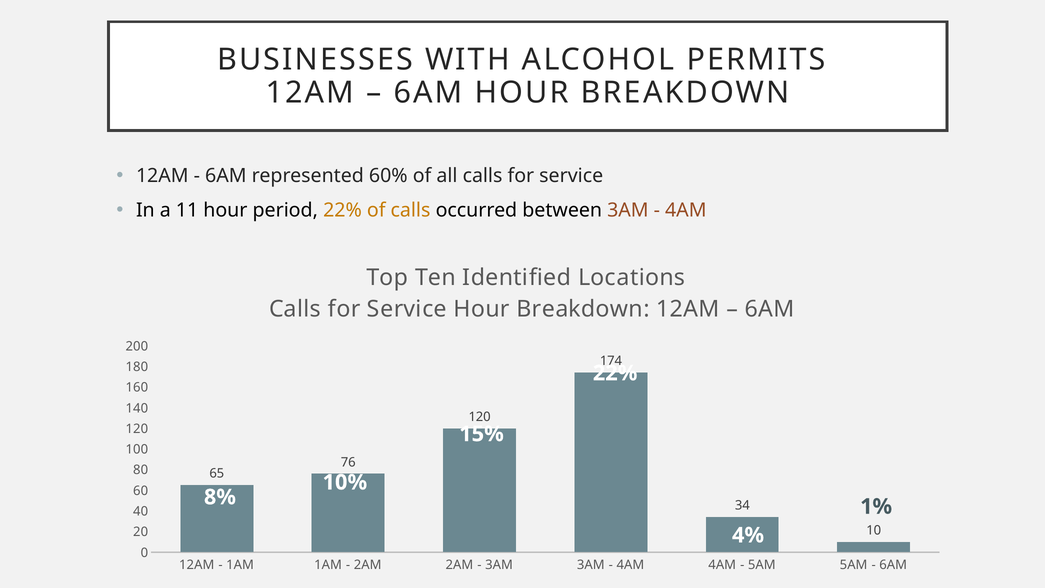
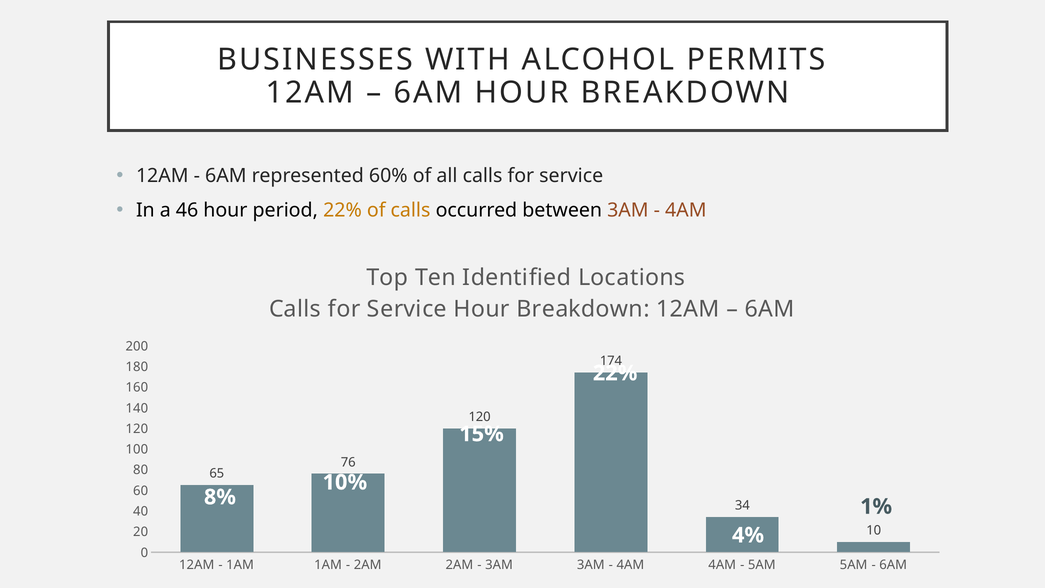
11: 11 -> 46 (187, 210)
